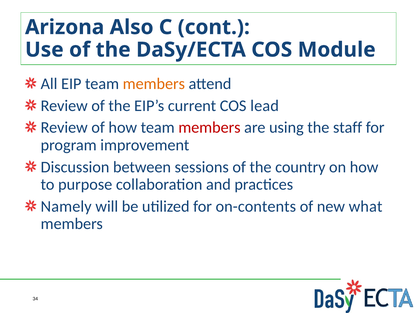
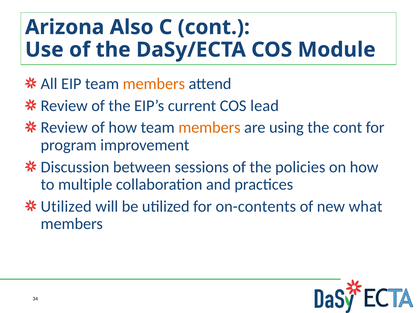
members colour: red -> orange (209, 127)
the staff: staff -> cont (348, 127)
country: country -> policies (300, 167)
purpose: purpose -> multiple (85, 184)
Namely: Namely -> Utilized (66, 206)
